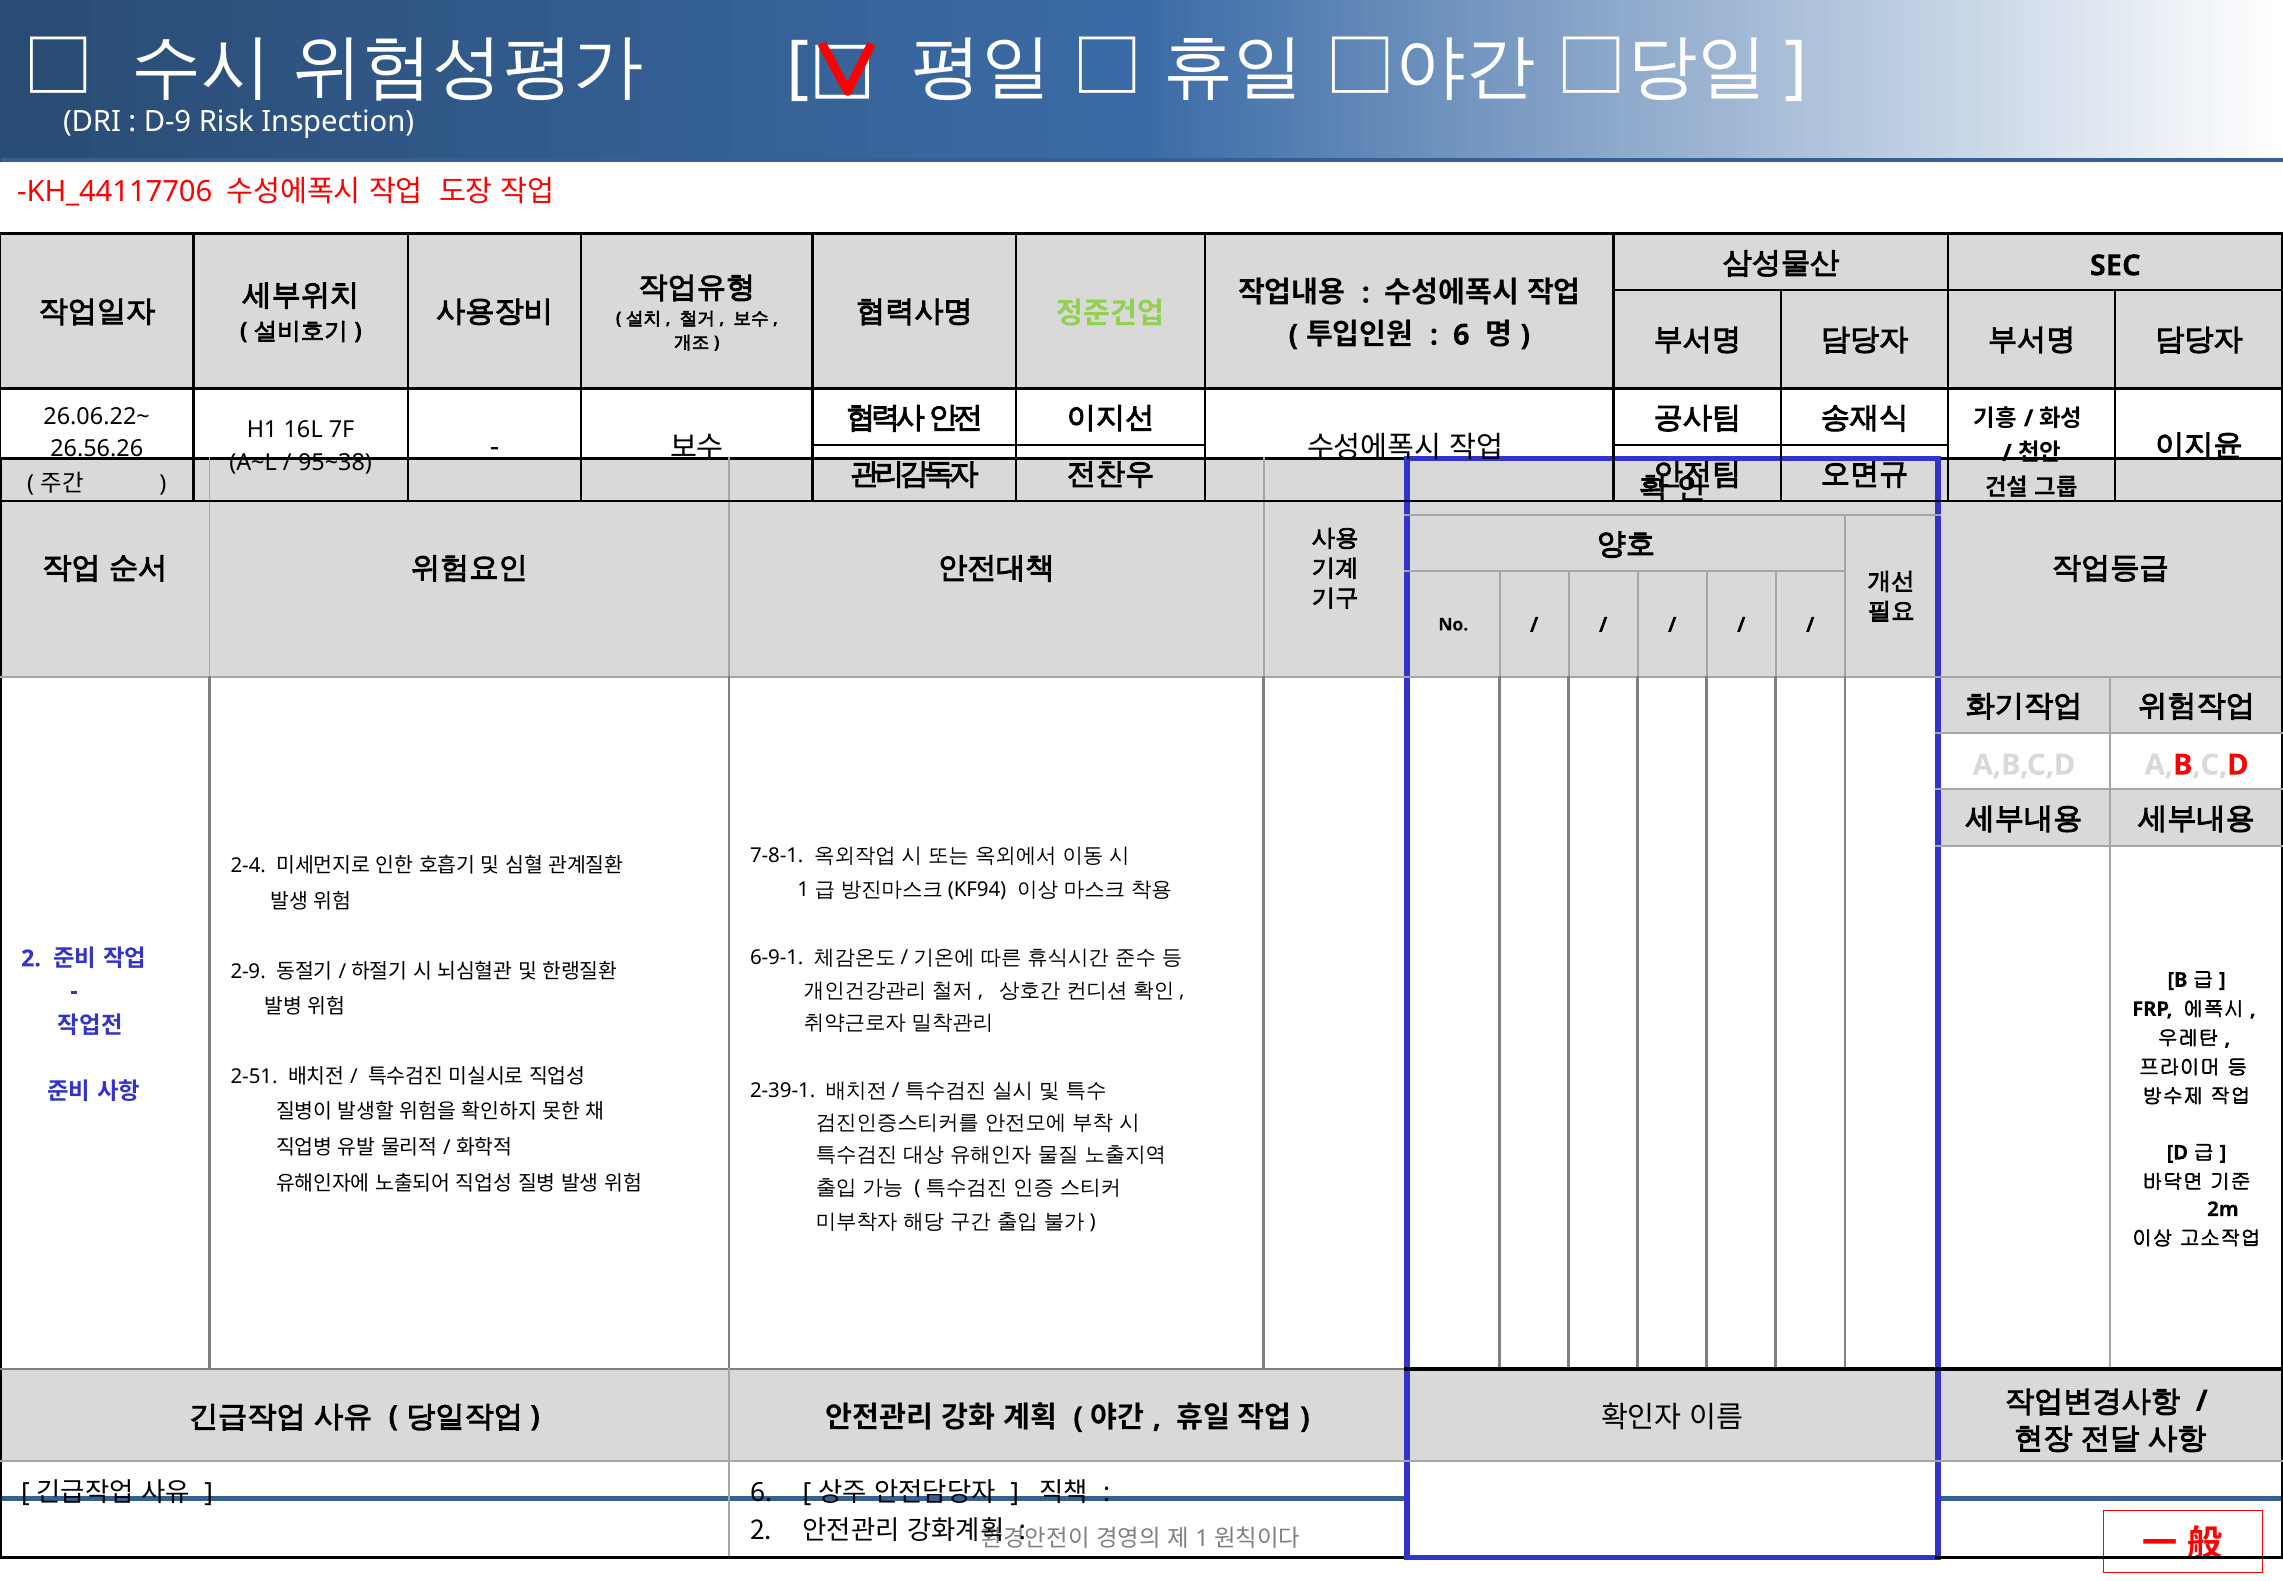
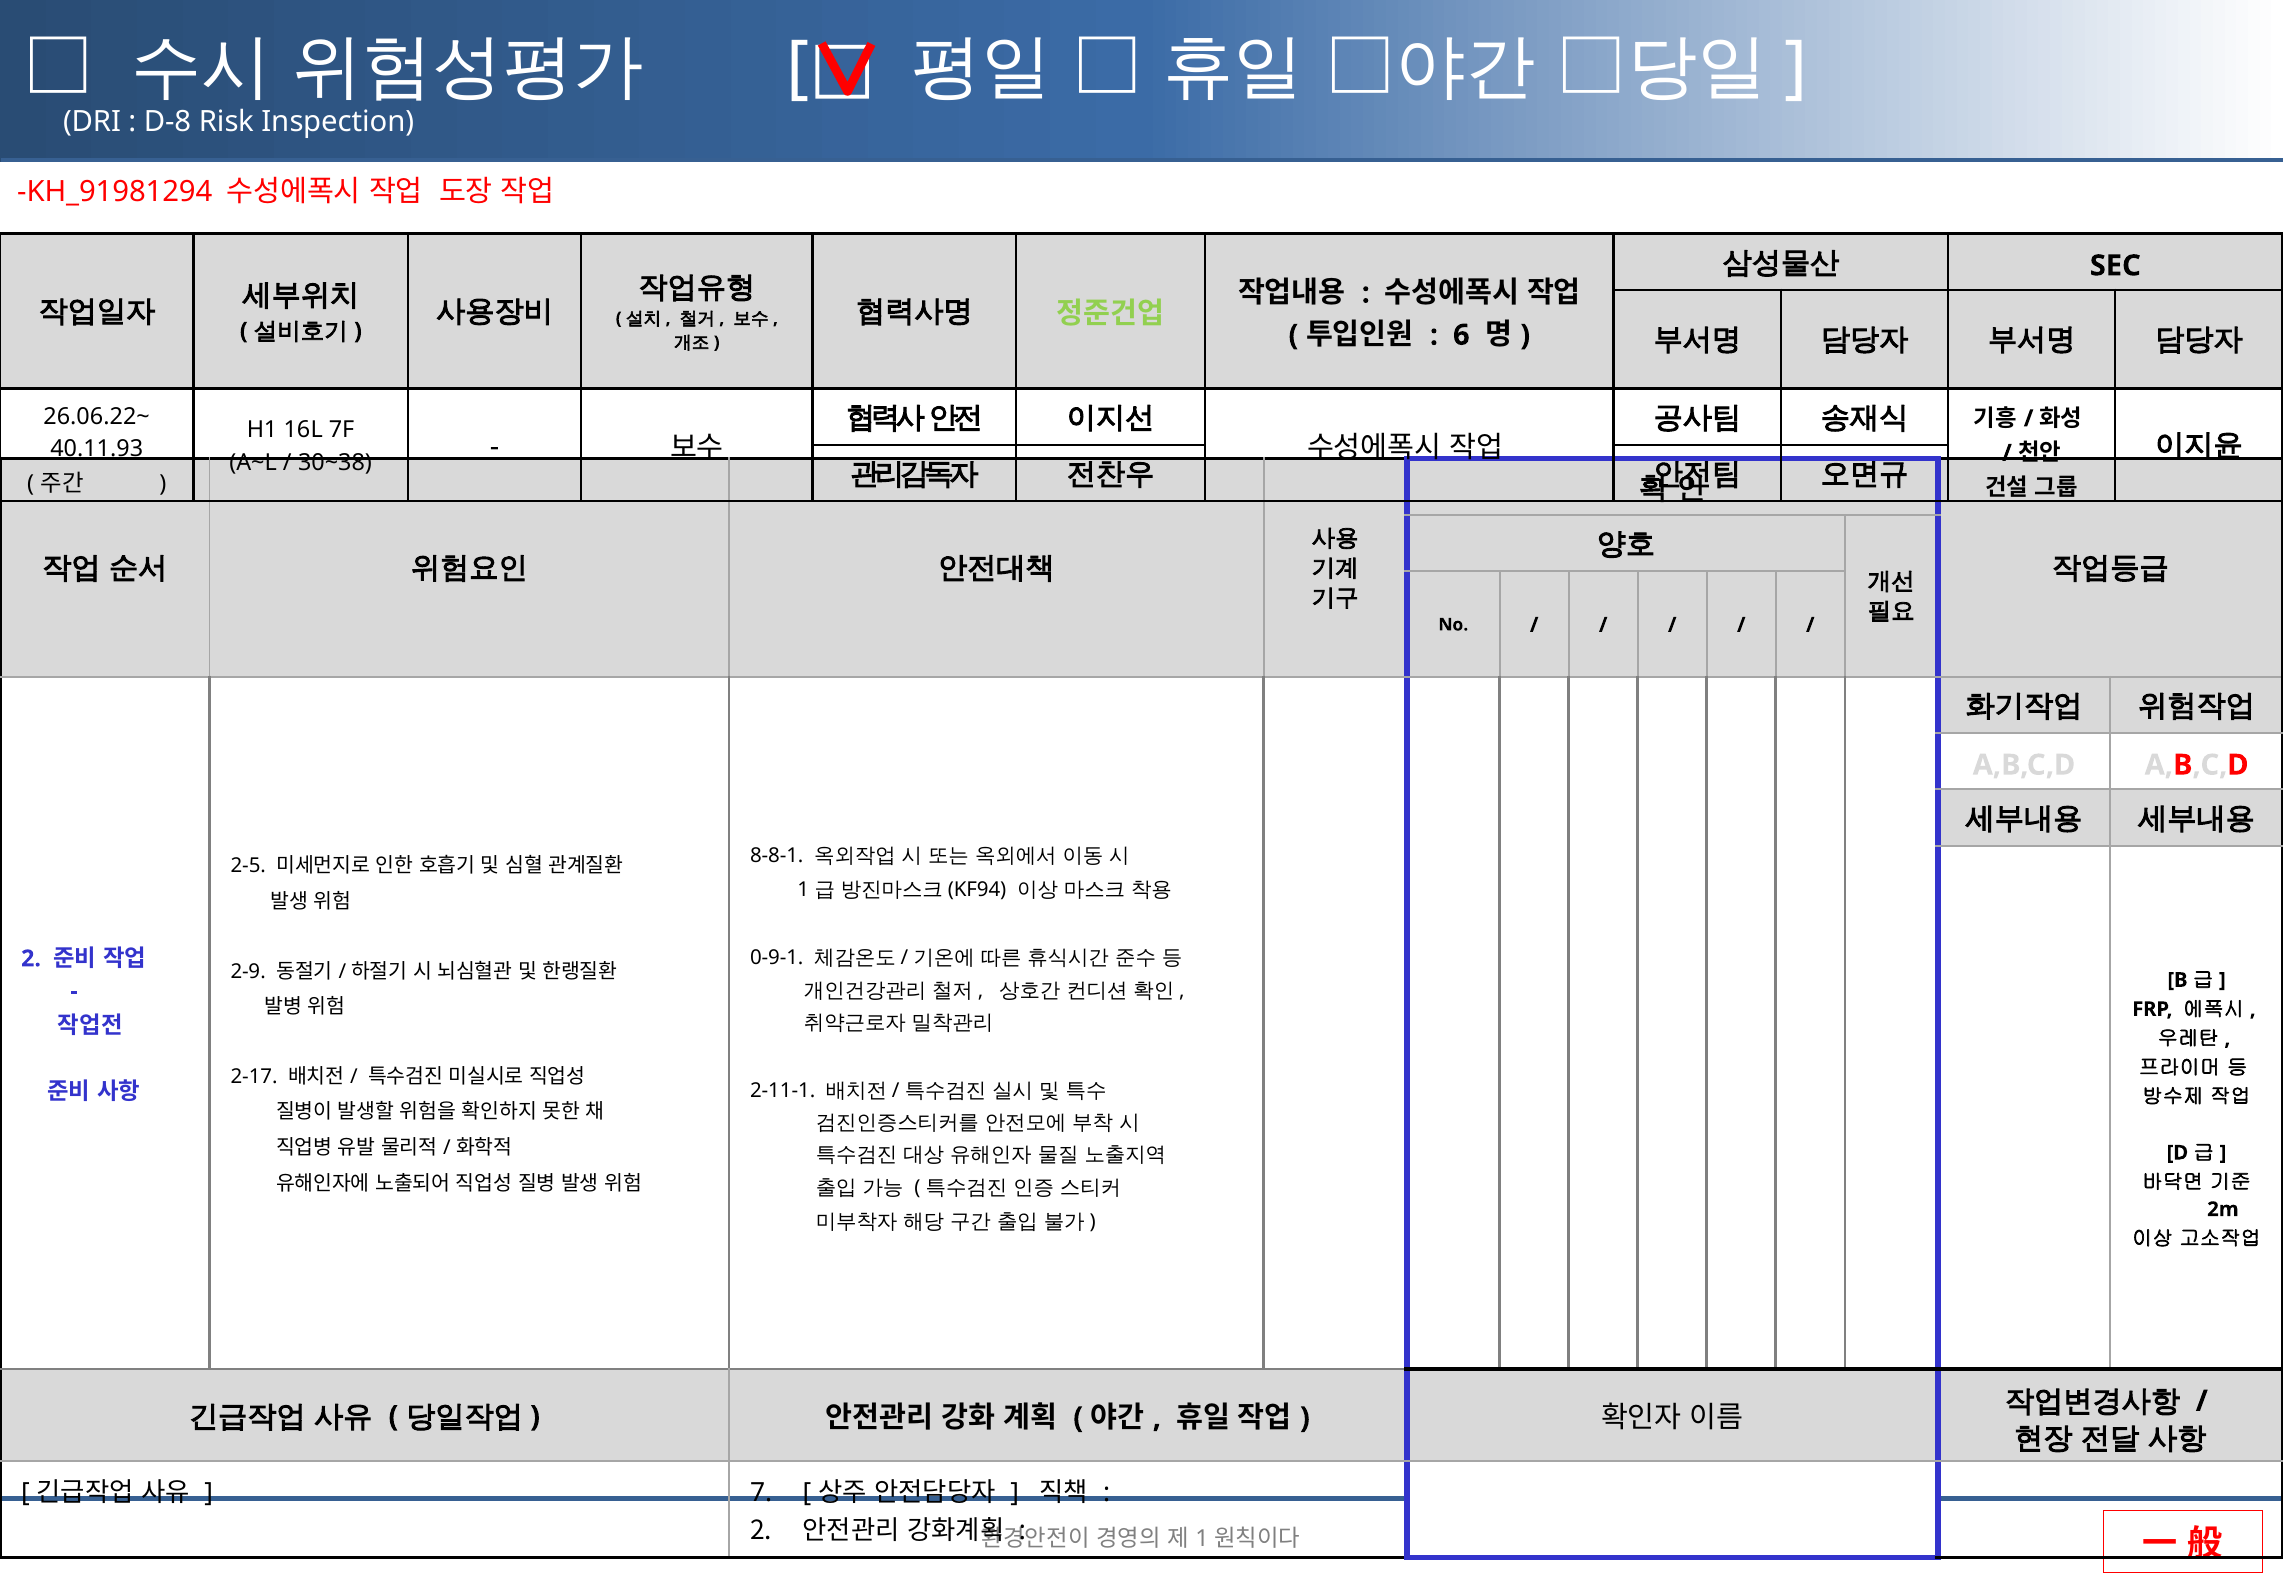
D-9: D-9 -> D-8 (168, 121)
KH_44117706: KH_44117706 -> KH_91981294 (115, 192)
26.56.26: 26.56.26 -> 40.11.93 (97, 449)
95~38: 95~38 -> 30~38 (335, 462)
7-8-1: 7-8-1 -> 8-8-1 (777, 856)
2-4: 2-4 -> 2-5 (248, 866)
6-9-1: 6-9-1 -> 0-9-1 (777, 957)
2-51: 2-51 -> 2-17 (254, 1076)
2-39-1: 2-39-1 -> 2-11-1 (783, 1090)
6: 6 -> 7 (761, 1492)
